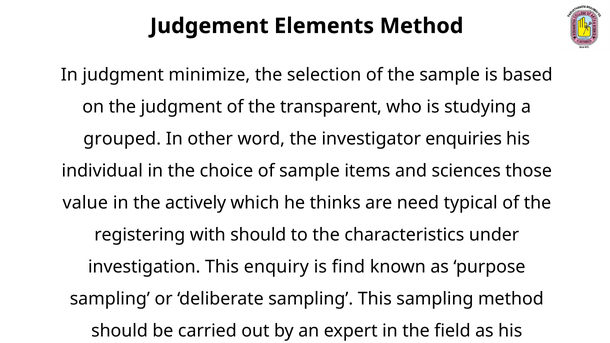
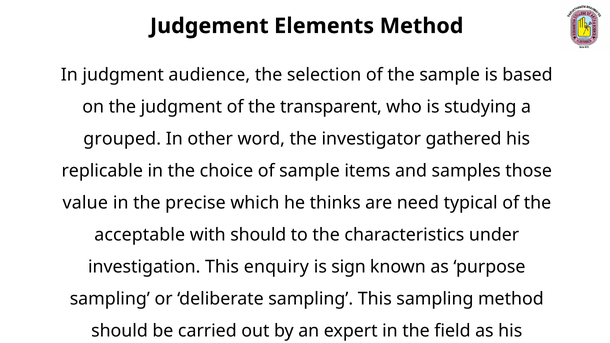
minimize: minimize -> audience (209, 75)
enquiries: enquiries -> gathered (464, 139)
individual: individual -> replicable (102, 171)
sciences: sciences -> samples (466, 171)
actively: actively -> precise (195, 203)
registering: registering -> acceptable (140, 235)
find: find -> sign (349, 267)
